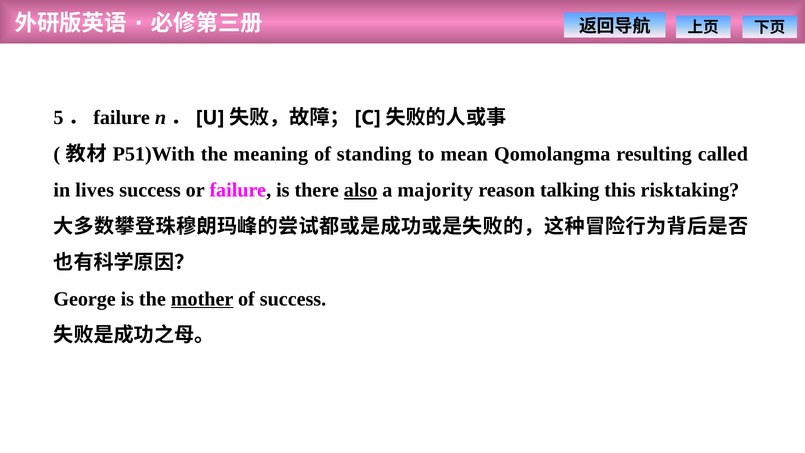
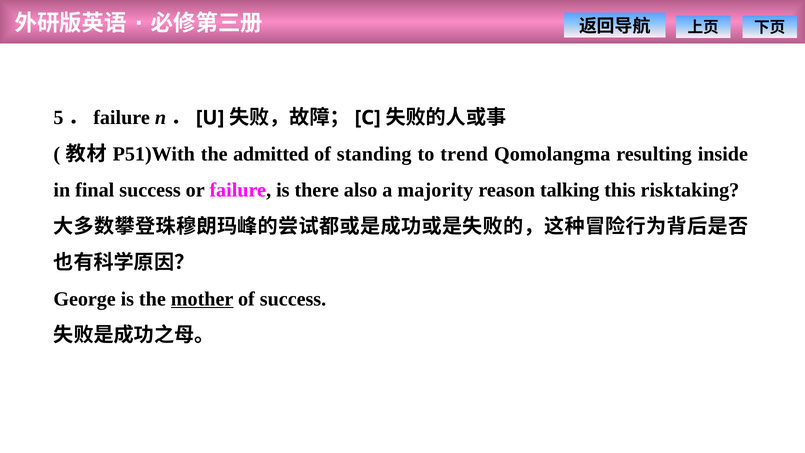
meaning: meaning -> admitted (271, 154)
mean: mean -> trend (464, 154)
called: called -> inside (723, 154)
lives: lives -> final (95, 190)
also underline: present -> none (361, 190)
